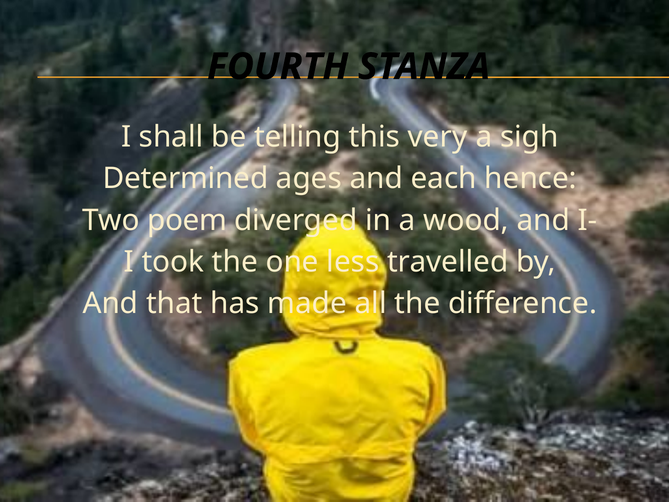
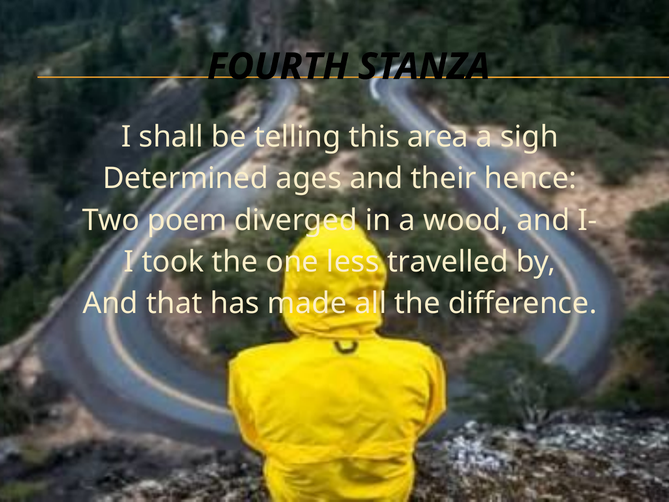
very: very -> area (438, 137)
each: each -> their (444, 179)
